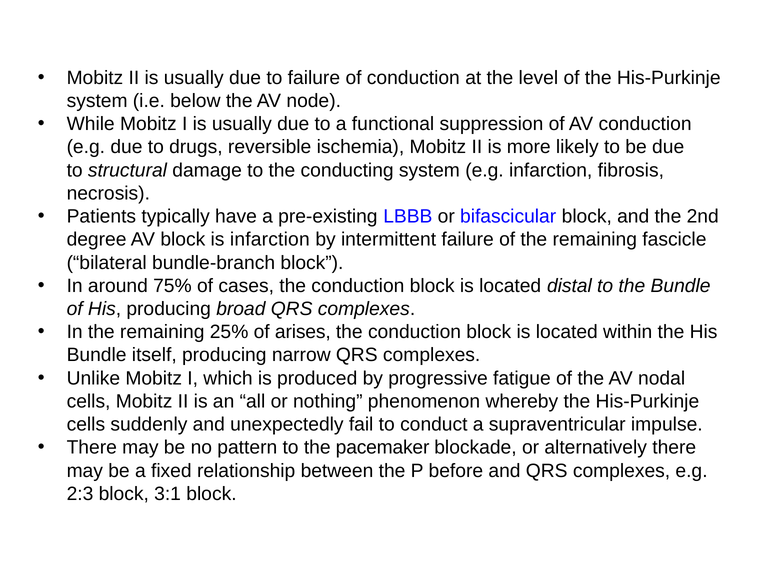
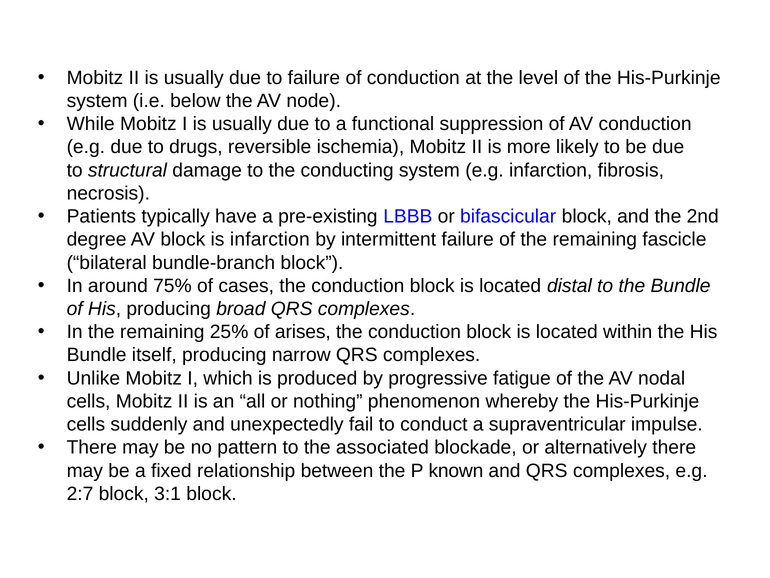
pacemaker: pacemaker -> associated (382, 447)
before: before -> known (456, 470)
2:3: 2:3 -> 2:7 (80, 493)
